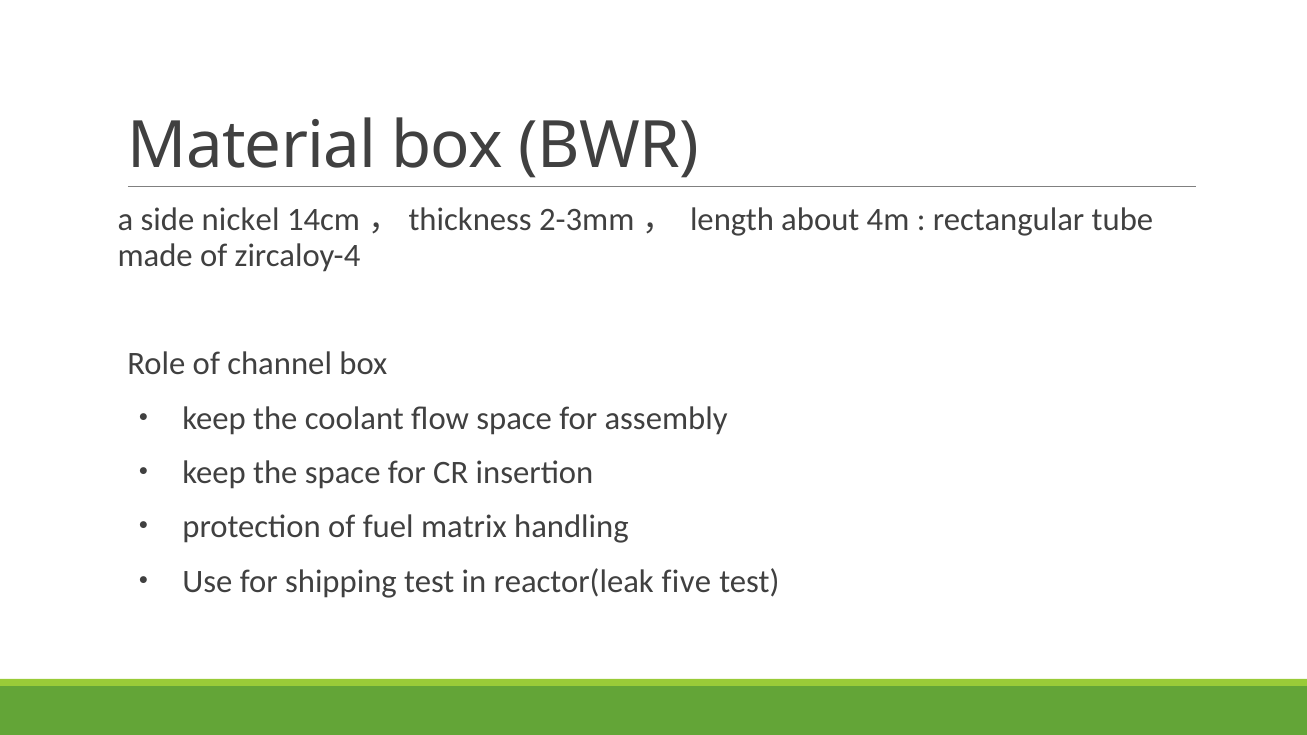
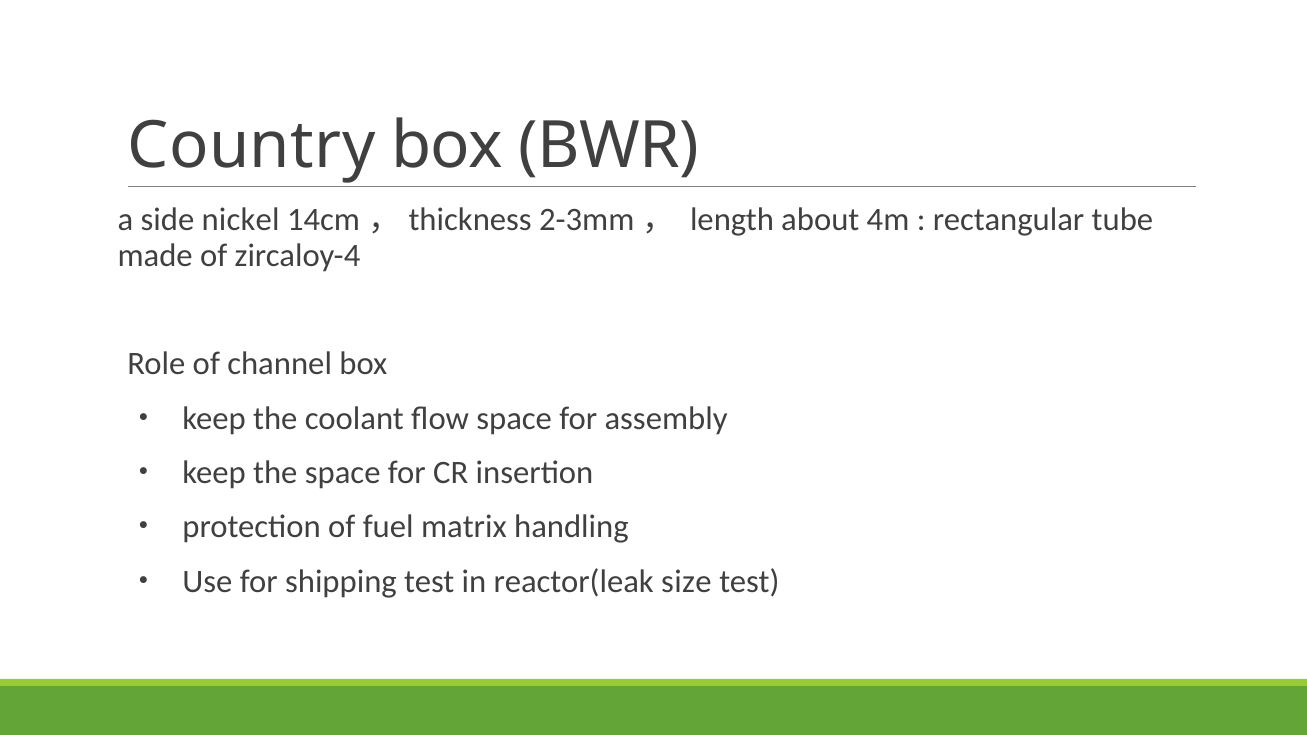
Material: Material -> Country (251, 146)
five: five -> size (686, 582)
